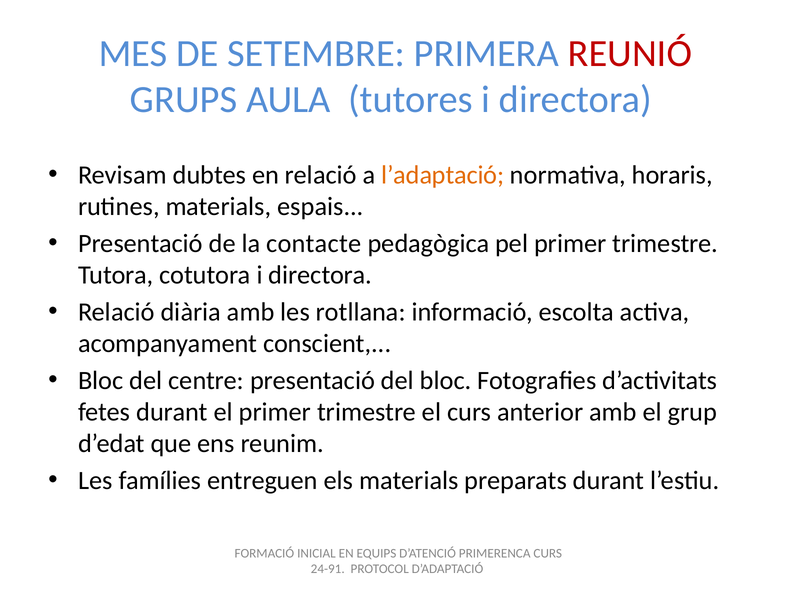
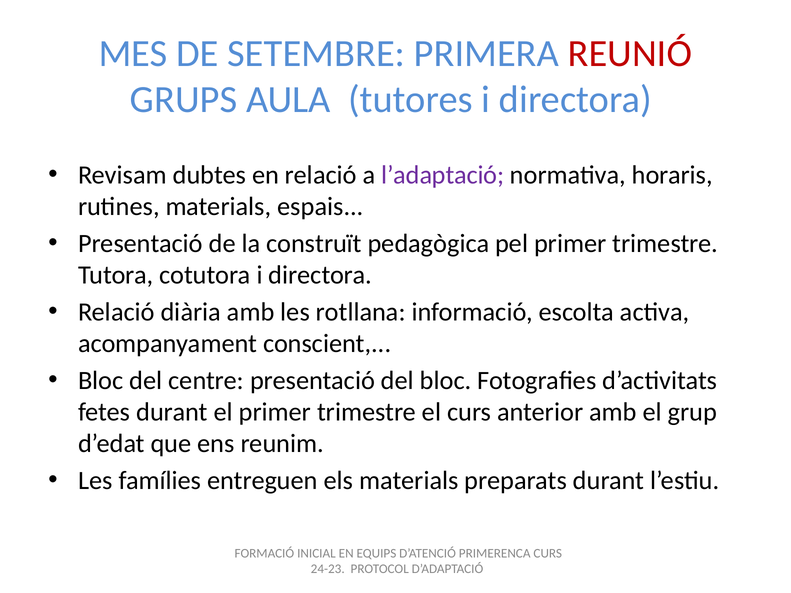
l’adaptació colour: orange -> purple (443, 175)
contacte: contacte -> construït (314, 244)
24-91: 24-91 -> 24-23 (328, 569)
